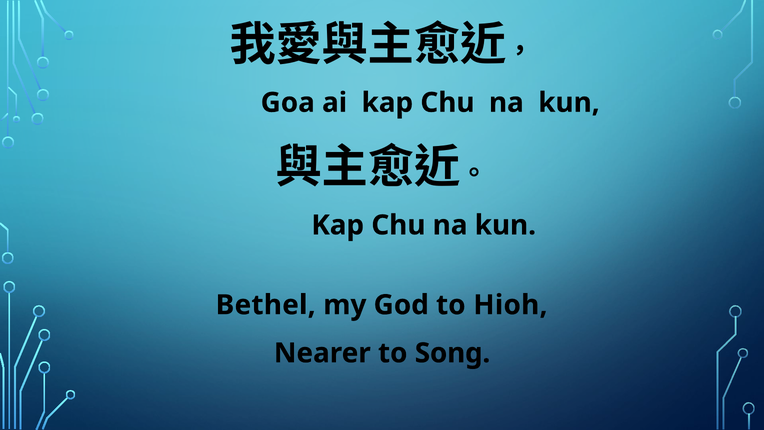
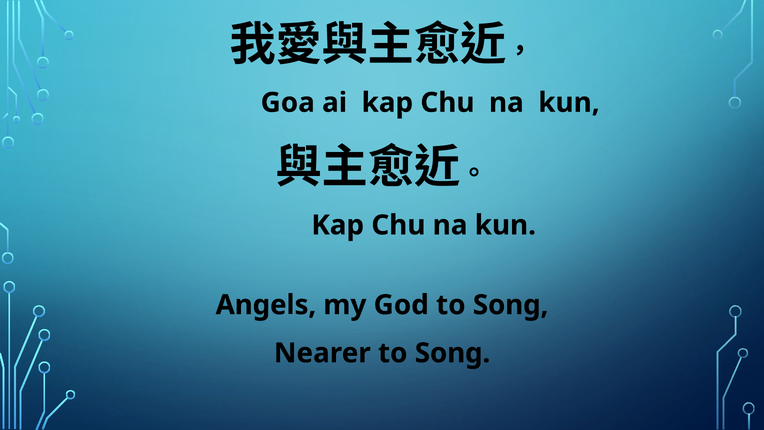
Bethel: Bethel -> Angels (266, 305)
God to Hioh: Hioh -> Song (511, 305)
